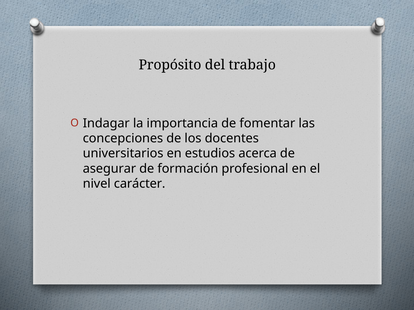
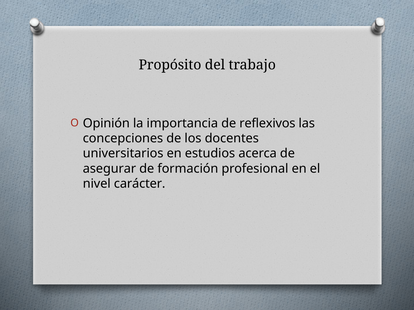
Indagar: Indagar -> Opinión (106, 123)
fomentar: fomentar -> reflexivos (267, 123)
